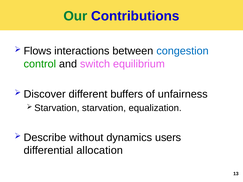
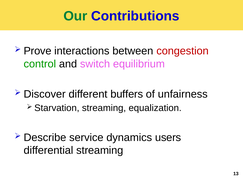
Flows: Flows -> Prove (38, 51)
congestion colour: blue -> red (183, 51)
Starvation starvation: starvation -> streaming (104, 108)
without: without -> service (86, 138)
differential allocation: allocation -> streaming (100, 151)
